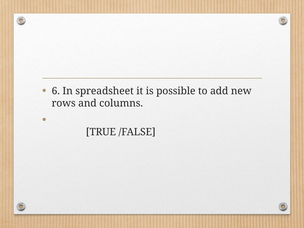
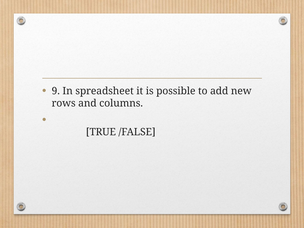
6: 6 -> 9 (56, 91)
